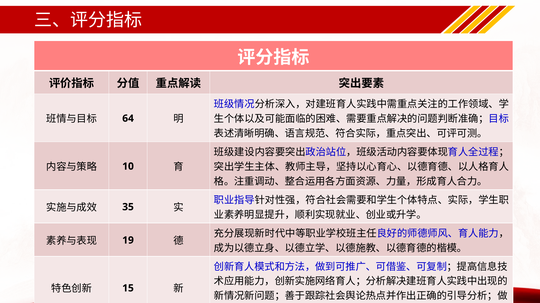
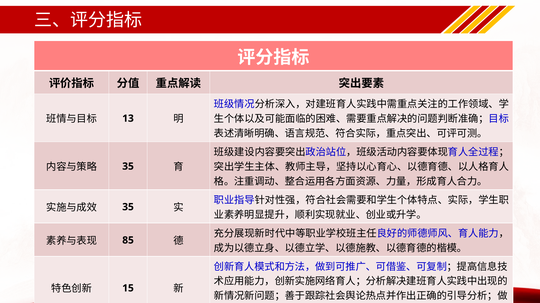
64: 64 -> 13 (128, 119)
10: 10 -> 35 (128, 167)
19: 19 -> 85 (128, 241)
